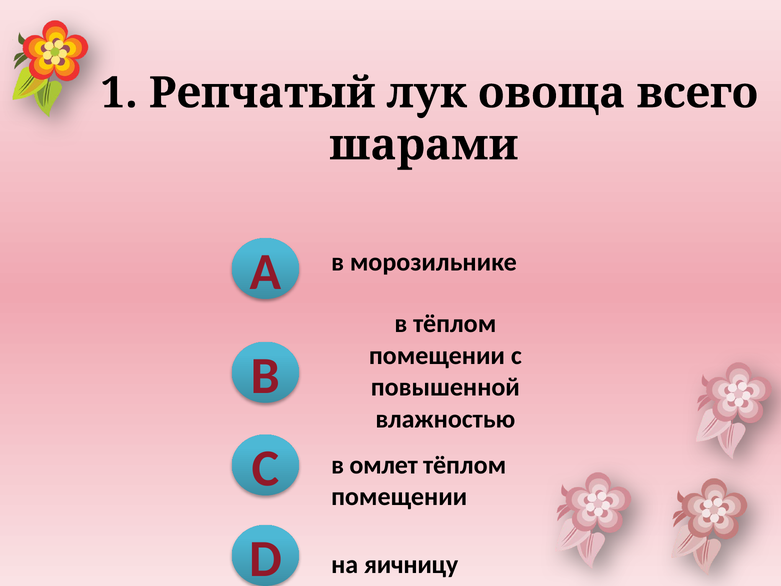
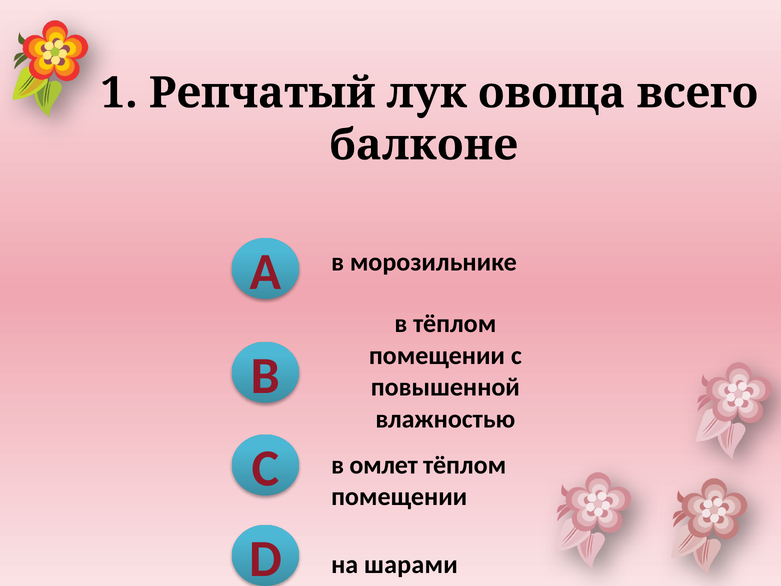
шарами: шарами -> балконе (424, 145)
яичницу: яичницу -> шарами (411, 564)
